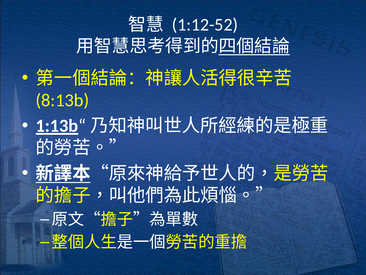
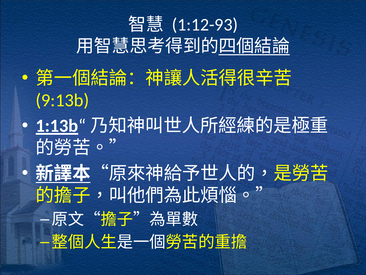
1:12-52: 1:12-52 -> 1:12-93 (205, 25)
8:13b: 8:13b -> 9:13b (62, 100)
